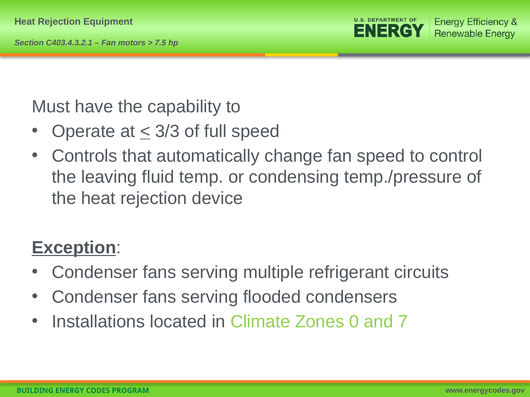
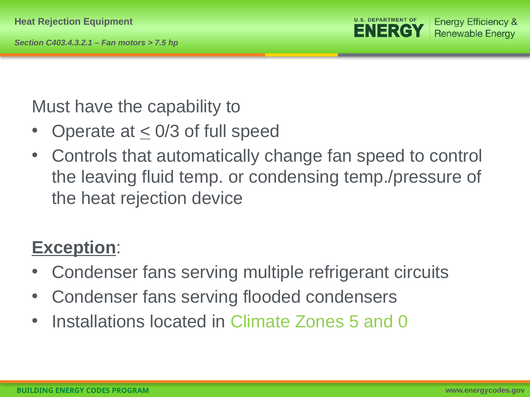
3/3: 3/3 -> 0/3 (167, 131)
0: 0 -> 5 (354, 322)
7: 7 -> 0 (403, 322)
